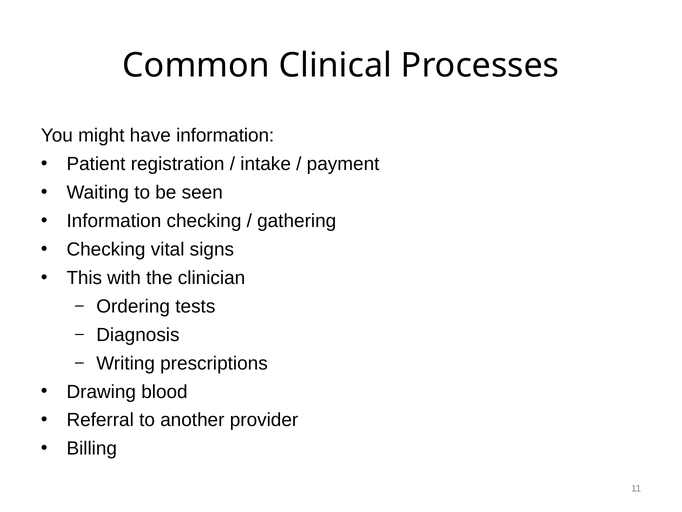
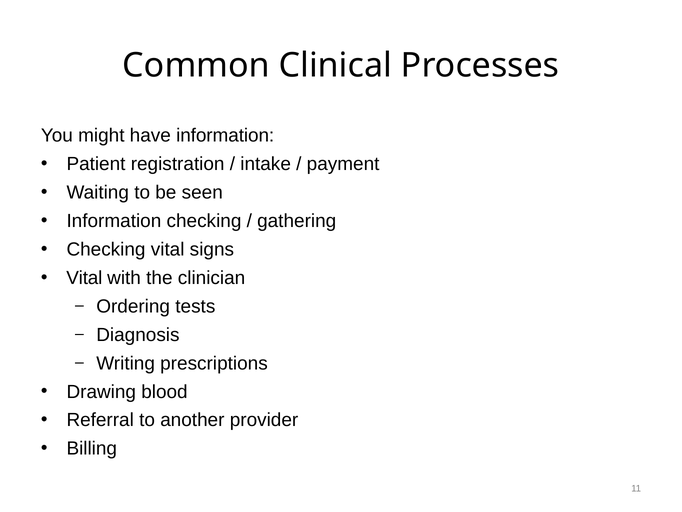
This: This -> Vital (84, 278)
